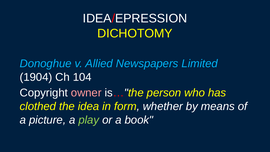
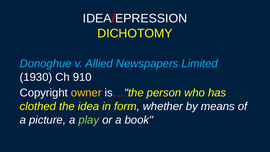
1904: 1904 -> 1930 (36, 77)
104: 104 -> 910 (82, 77)
owner colour: pink -> yellow (86, 93)
